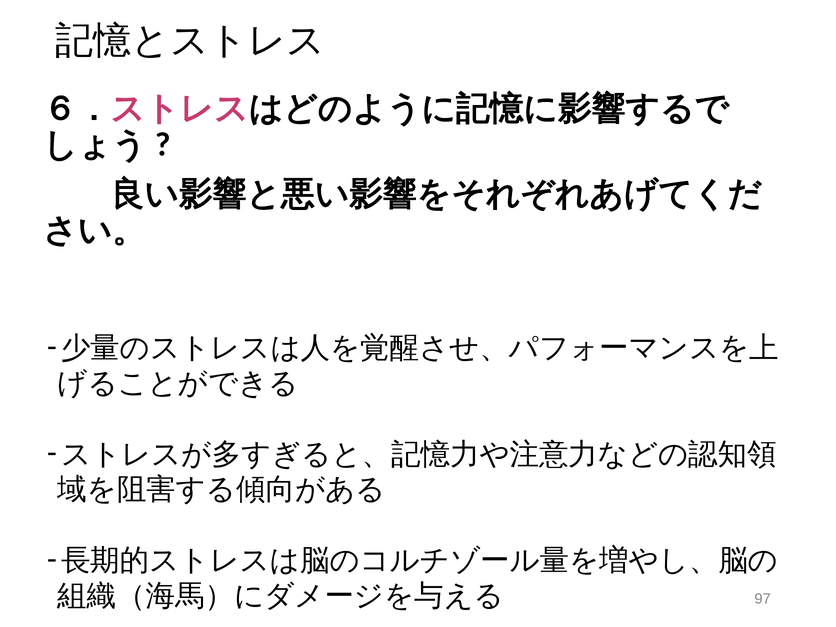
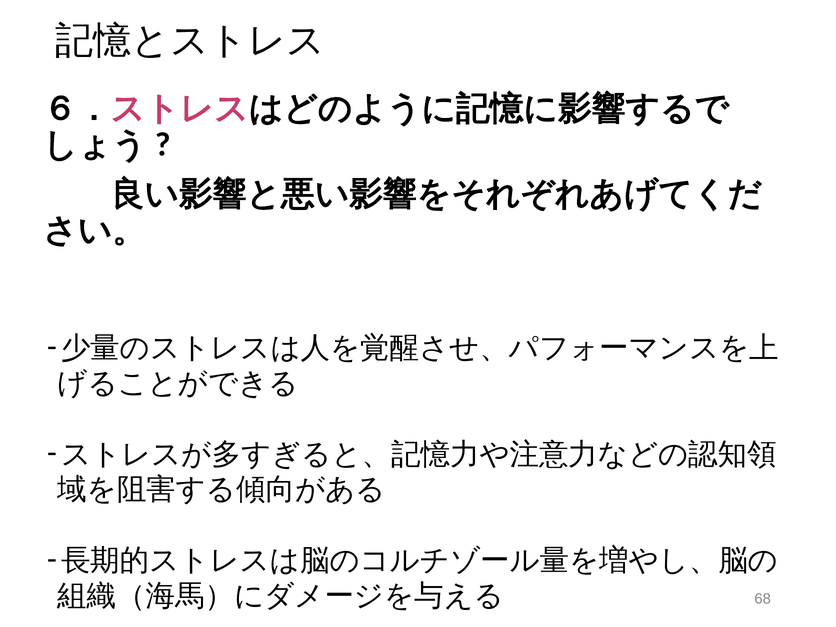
97: 97 -> 68 (763, 599)
